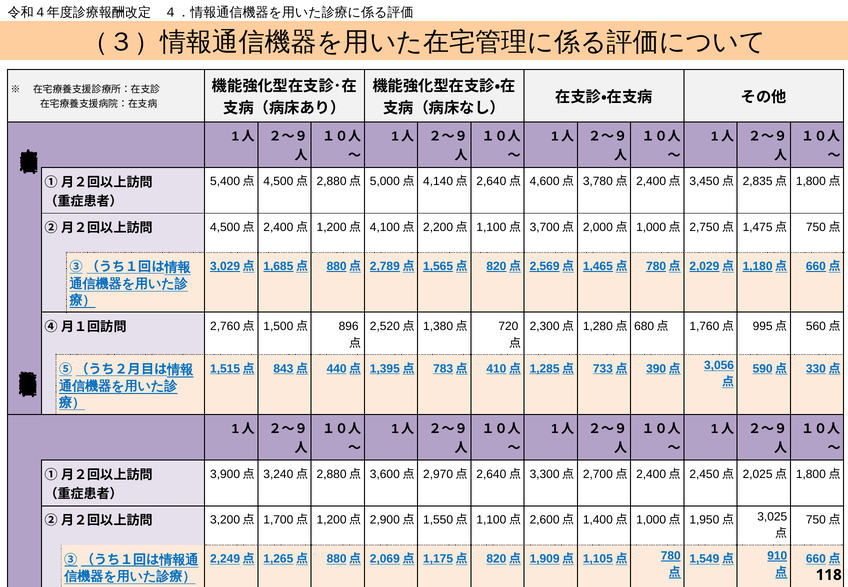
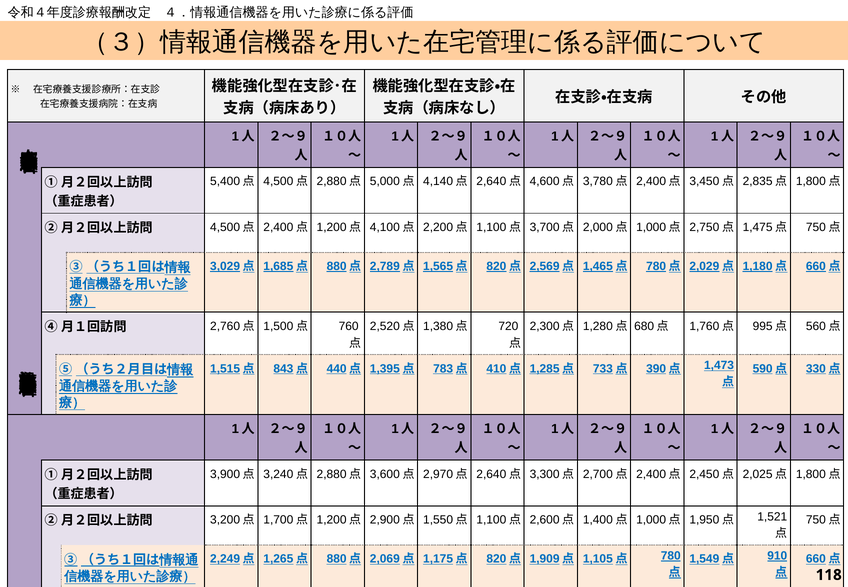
896: 896 -> 760 (349, 326)
3,056: 3,056 -> 1,473 (719, 366)
3,025: 3,025 -> 1,521 (772, 517)
